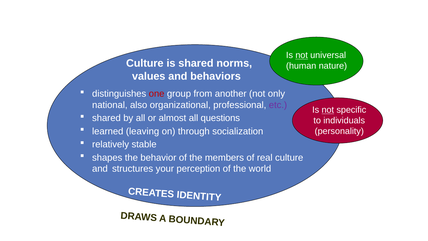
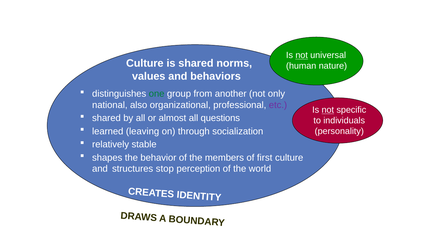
one colour: red -> green (157, 94)
real: real -> first (265, 157)
your: your -> stop (165, 169)
